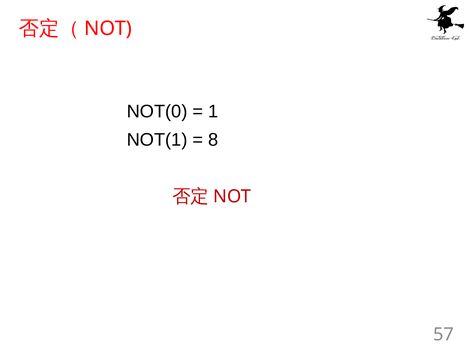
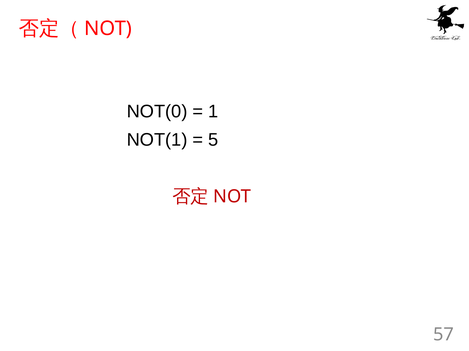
8: 8 -> 5 (213, 140)
